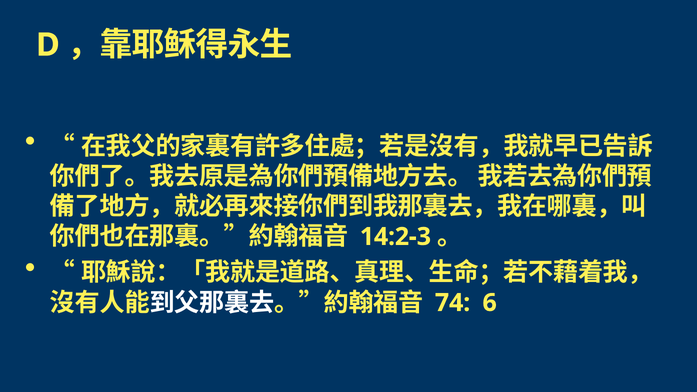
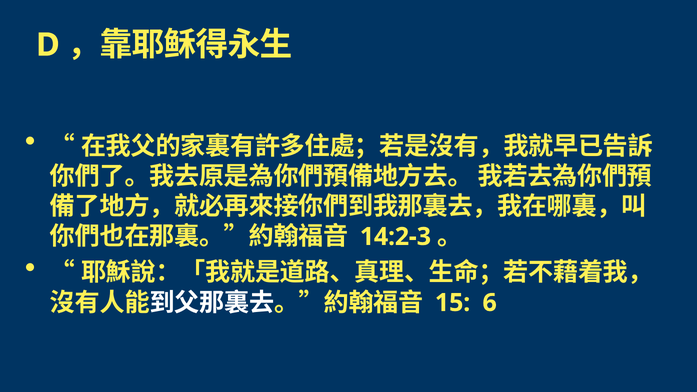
74: 74 -> 15 (453, 303)
